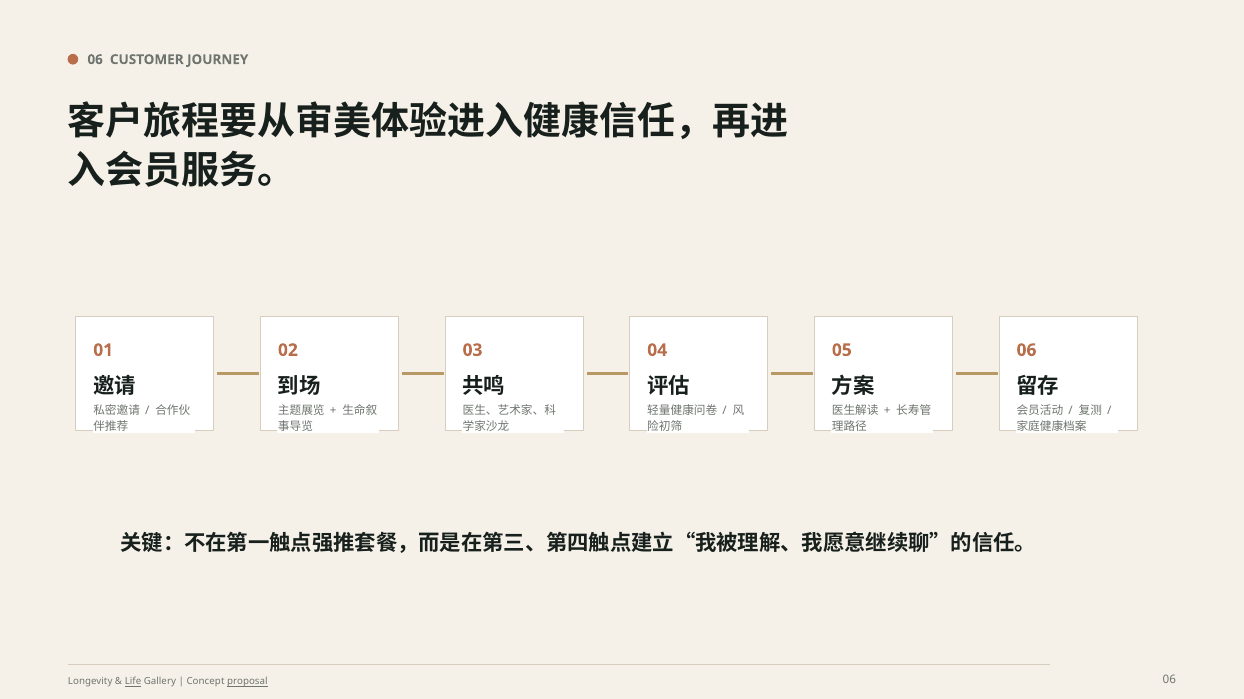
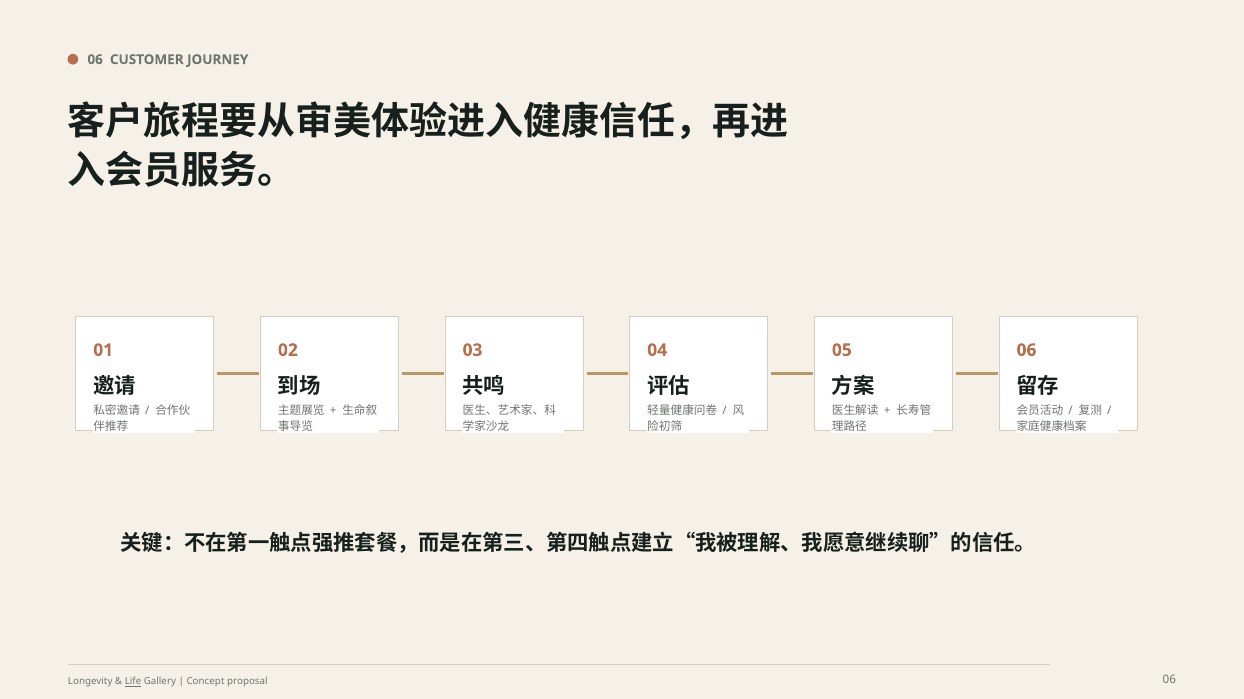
proposal underline: present -> none (247, 682)
